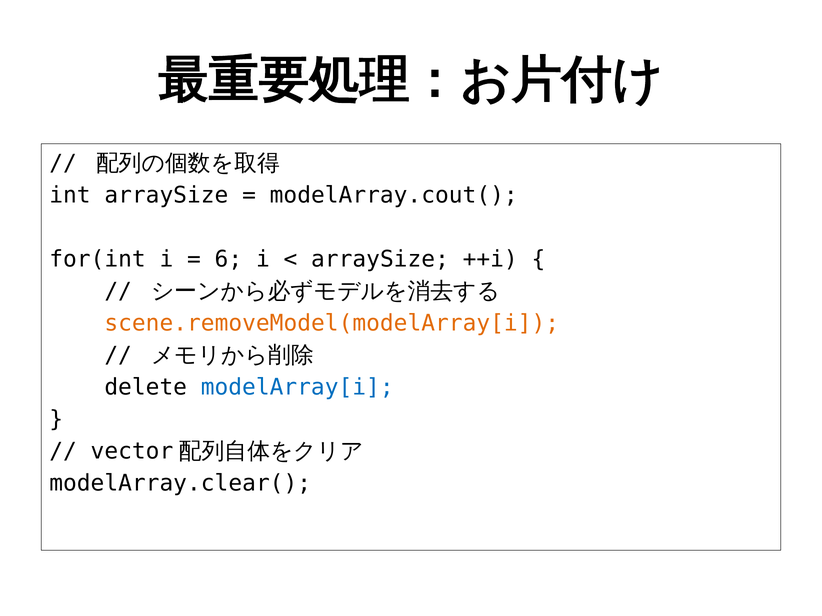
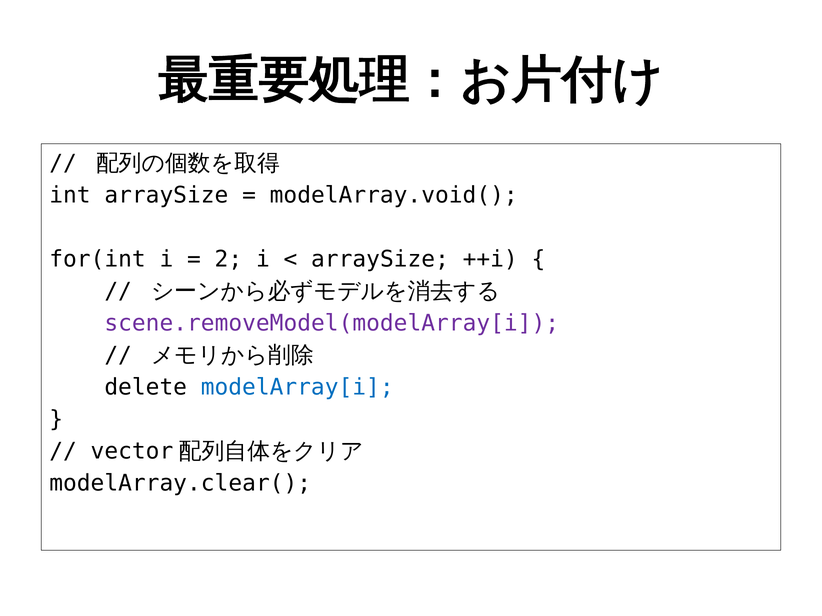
modelArray.cout(: modelArray.cout( -> modelArray.void( (394, 195)
6: 6 -> 2 (228, 259)
scene.removeModel(modelArray[i colour: orange -> purple (332, 323)
